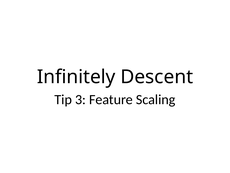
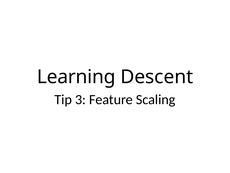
Infinitely: Infinitely -> Learning (76, 77)
